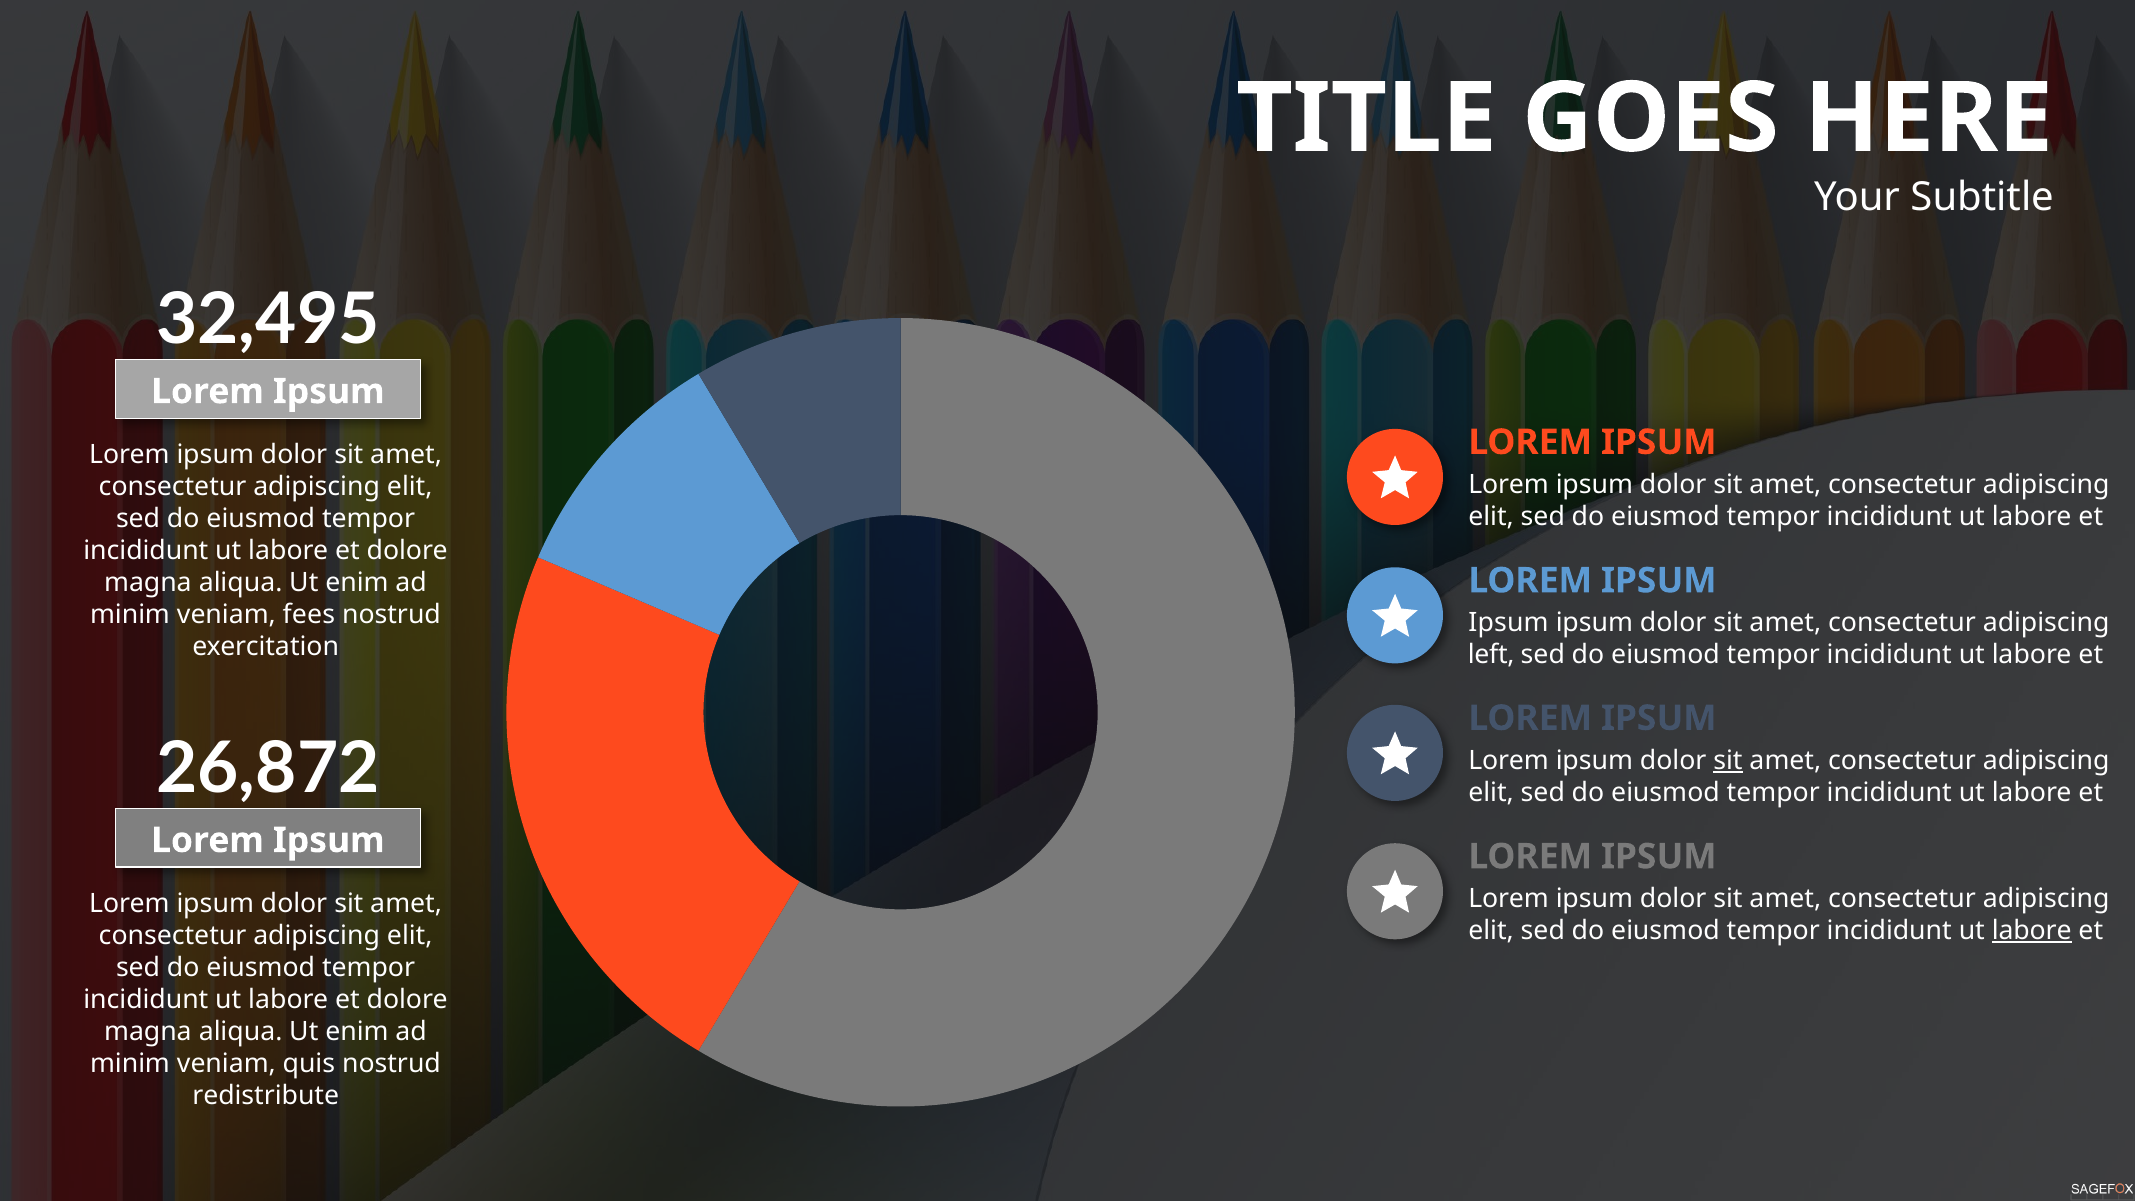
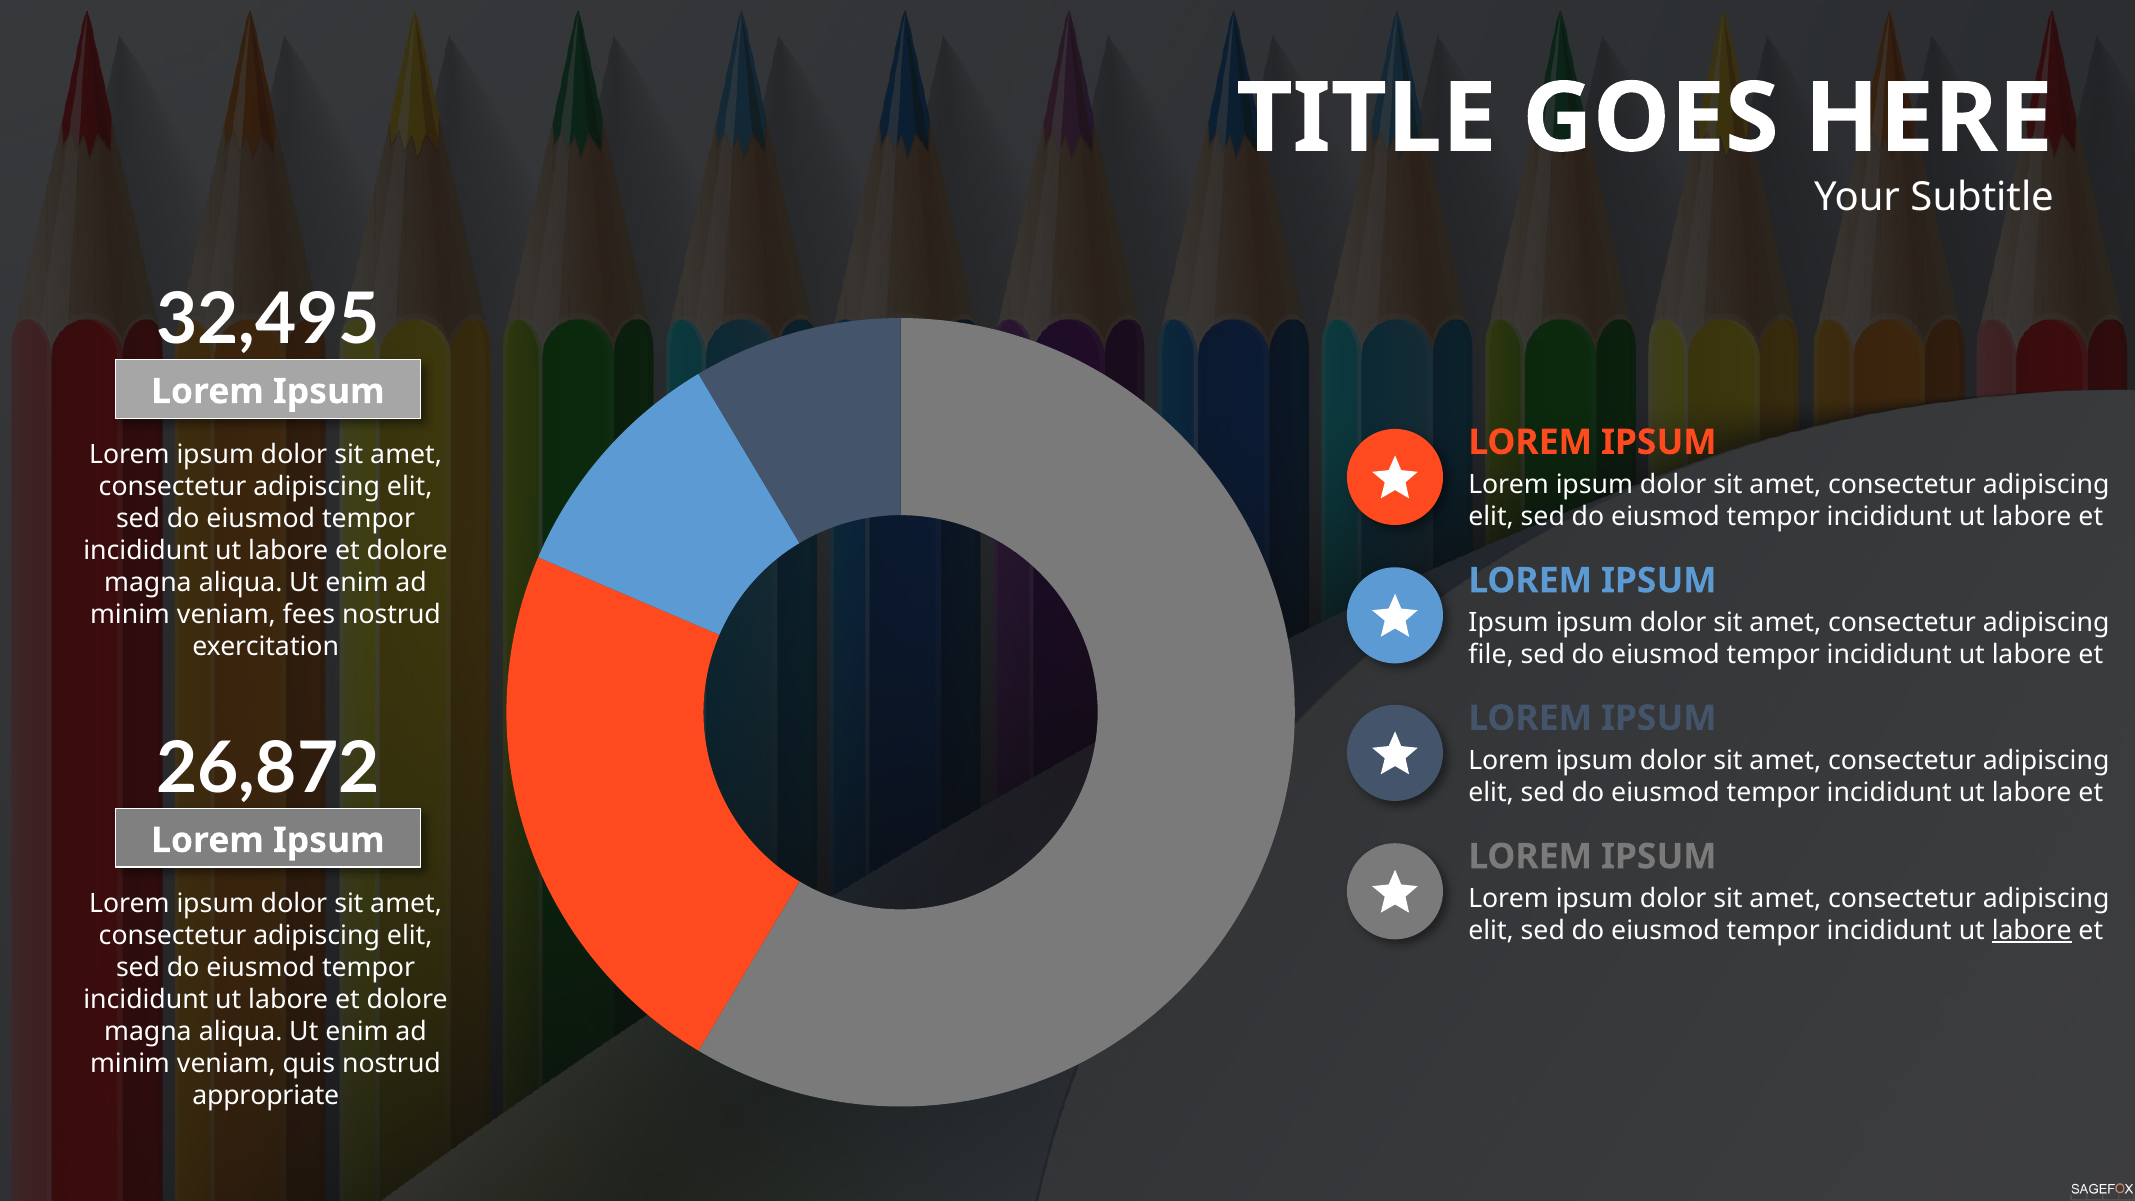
left: left -> file (1491, 655)
sit underline: present -> none (1728, 760)
redistribute: redistribute -> appropriate (266, 1096)
